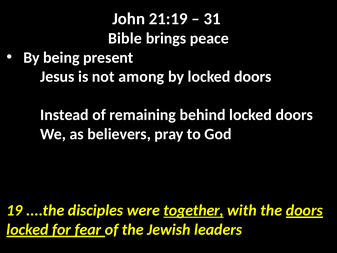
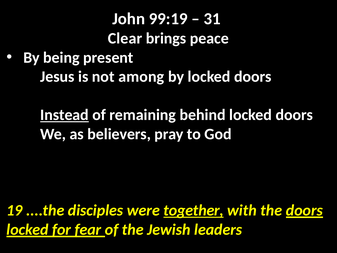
21:19: 21:19 -> 99:19 (168, 19)
Bible: Bible -> Clear (125, 38)
Instead underline: none -> present (64, 115)
